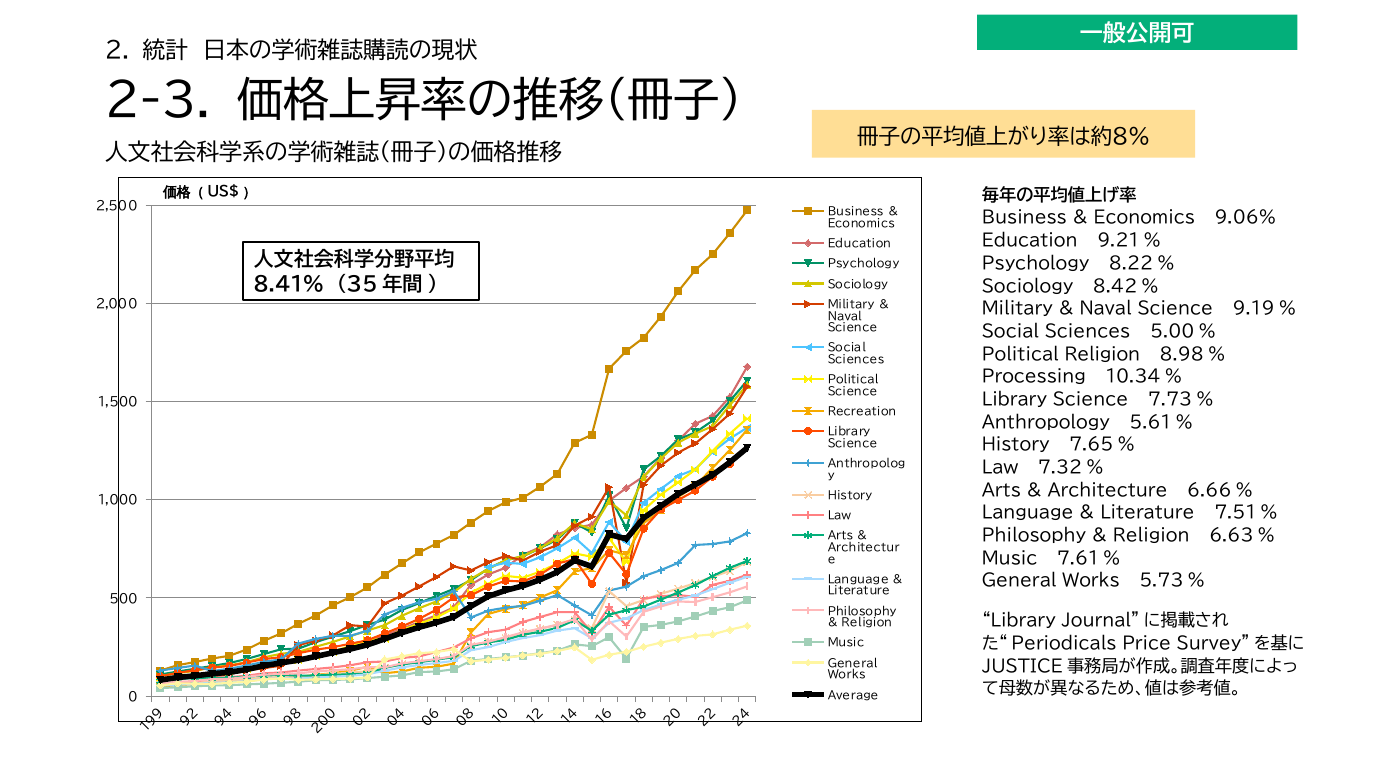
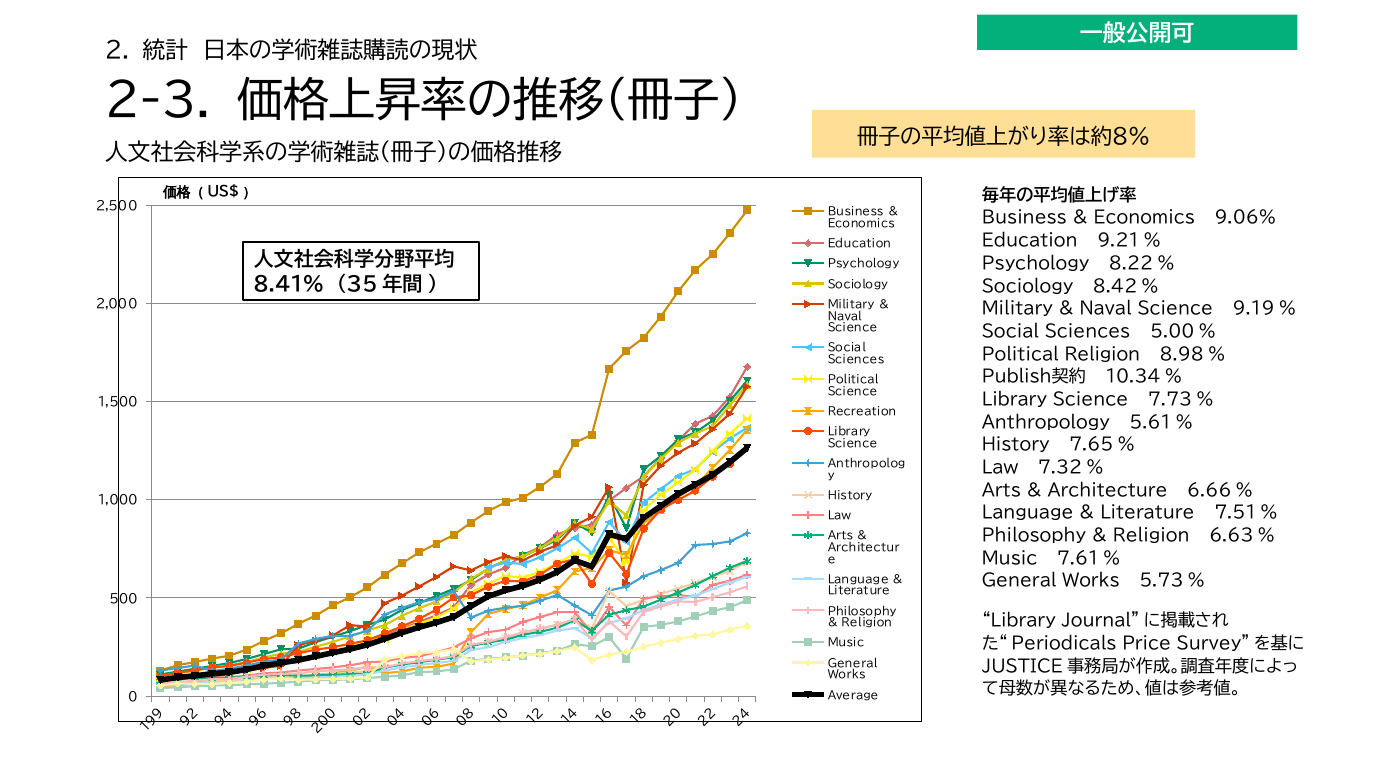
Processing: Processing -> Publish契約 (1034, 377)
